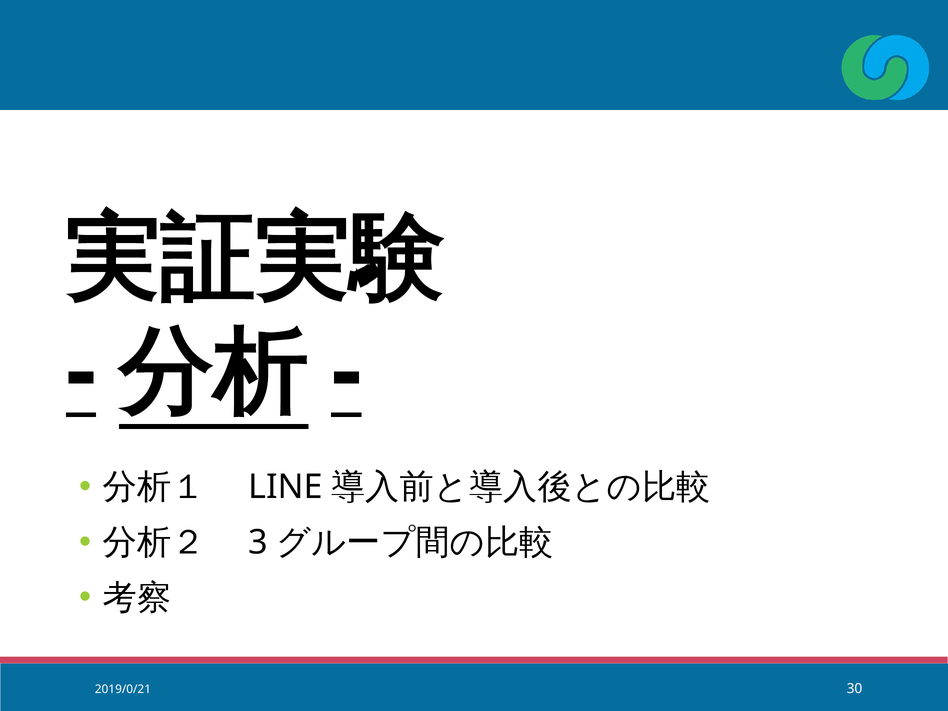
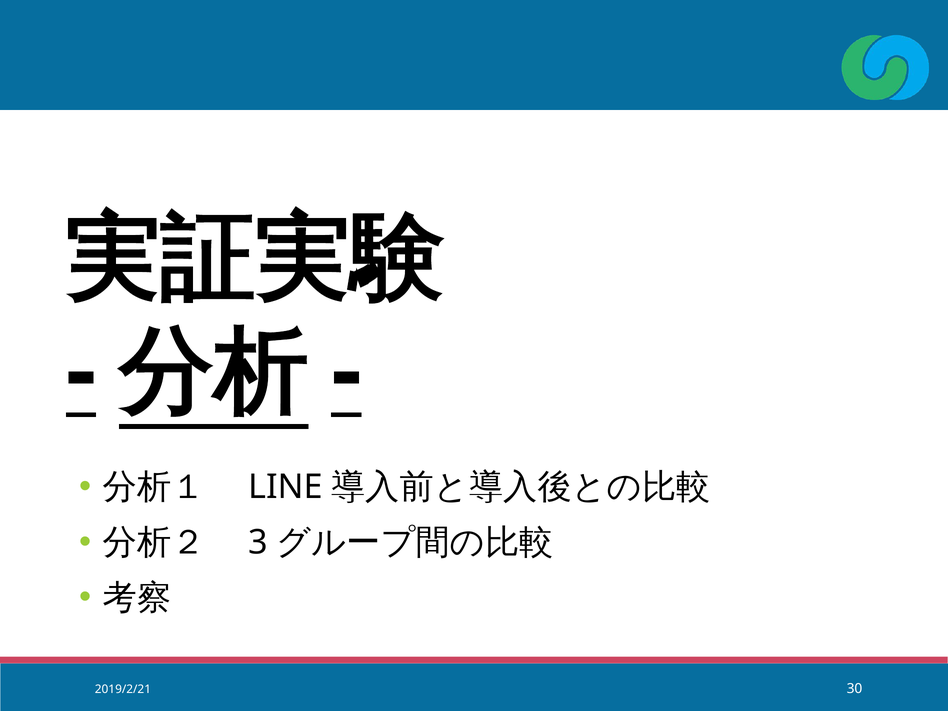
2019/0/21: 2019/0/21 -> 2019/2/21 (123, 689)
